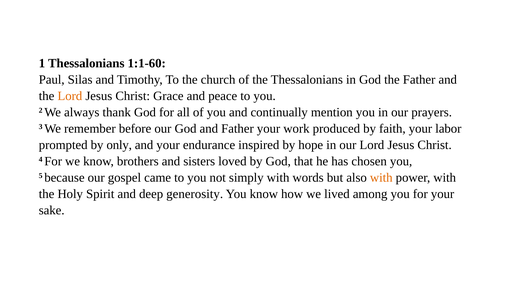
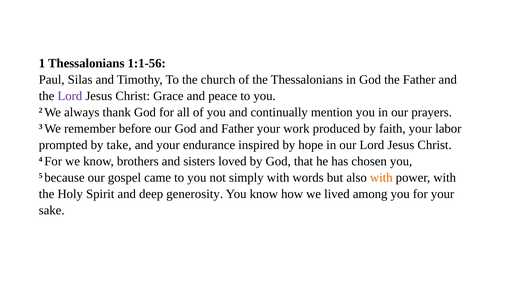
1:1-60: 1:1-60 -> 1:1-56 (147, 63)
Lord colour: orange -> purple (70, 96)
only: only -> take (119, 145)
